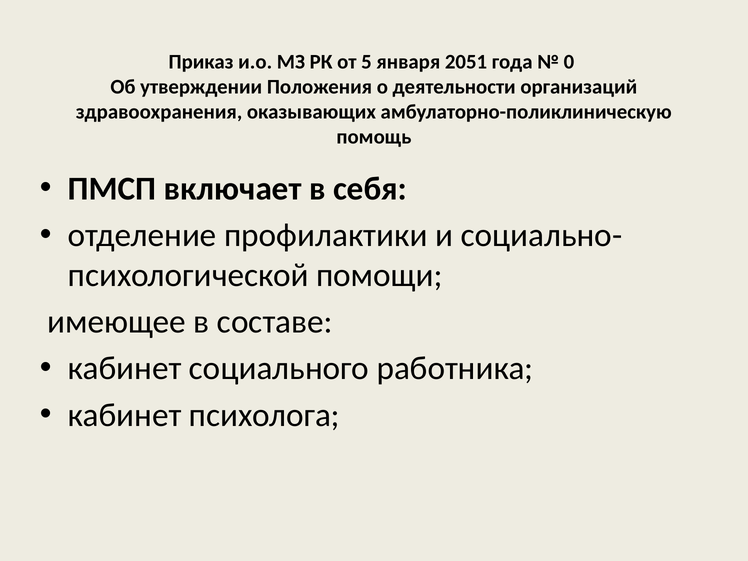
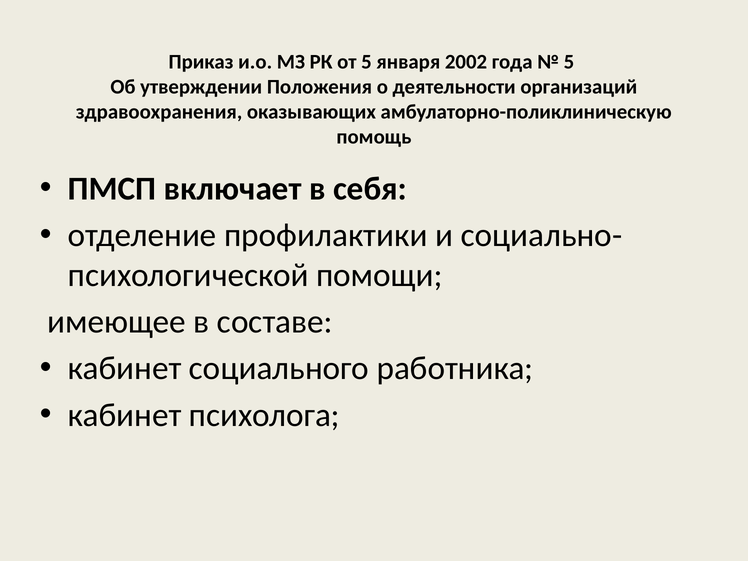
2051: 2051 -> 2002 (466, 62)
0: 0 -> 5 (569, 62)
